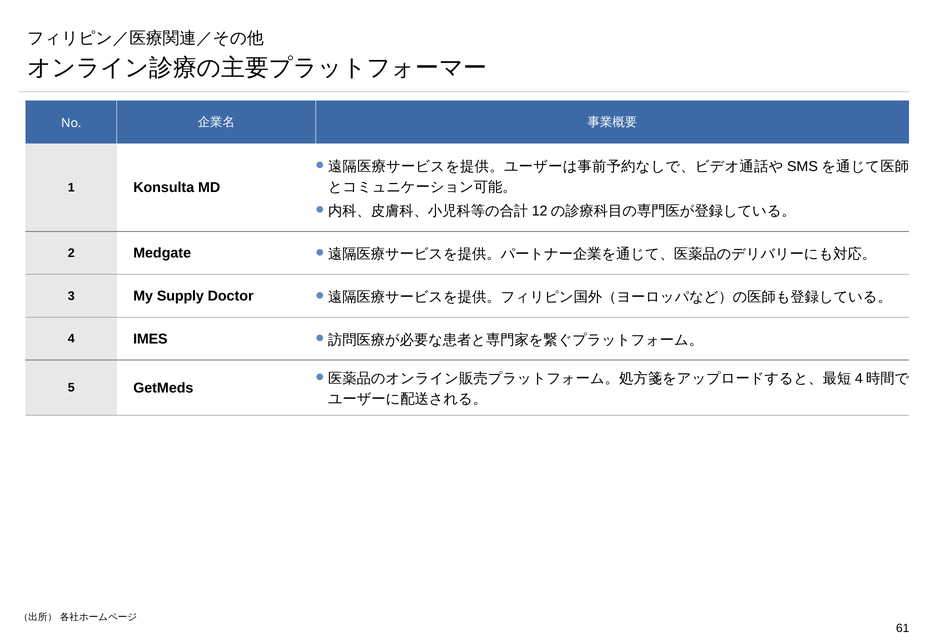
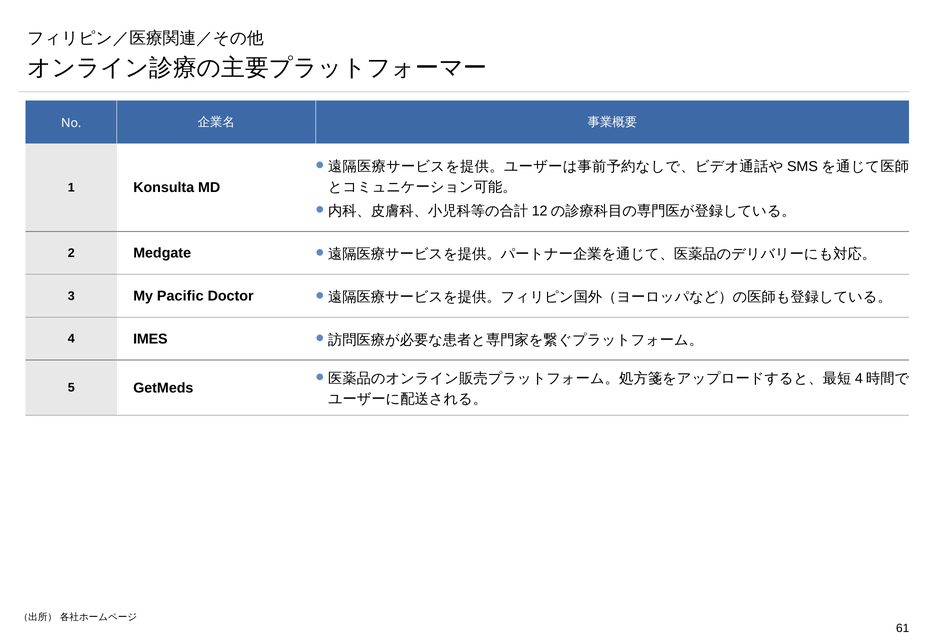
Supply: Supply -> Pacific (180, 296)
